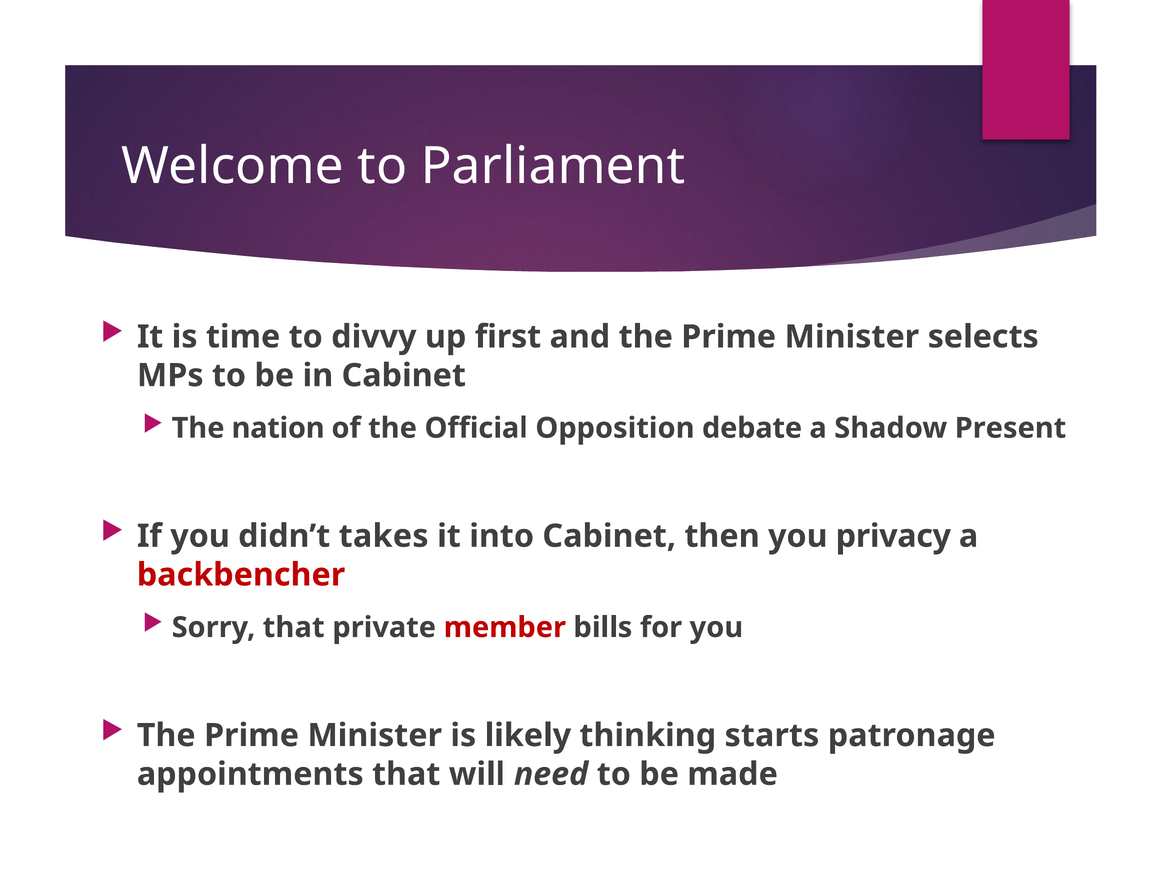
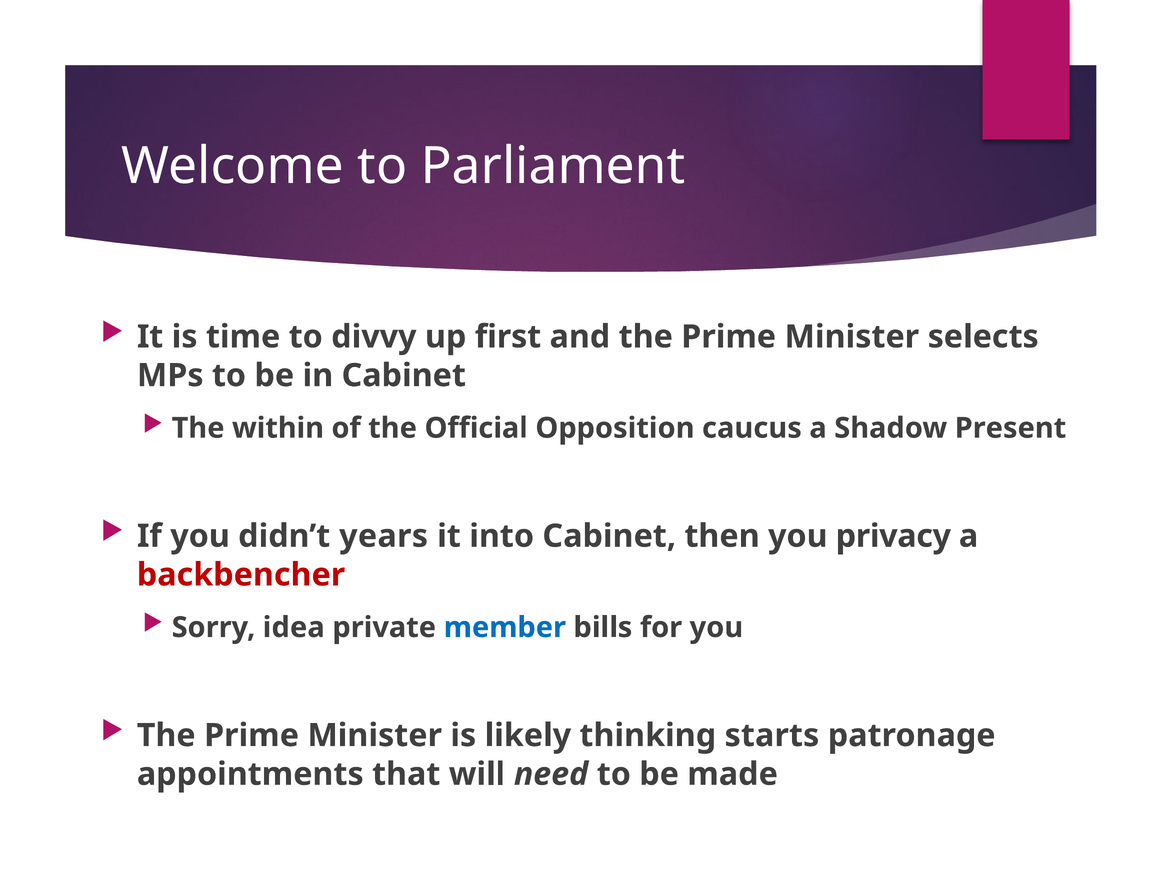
nation: nation -> within (278, 428)
debate: debate -> caucus (752, 428)
takes: takes -> years (384, 536)
Sorry that: that -> idea (294, 627)
member colour: red -> blue (505, 627)
